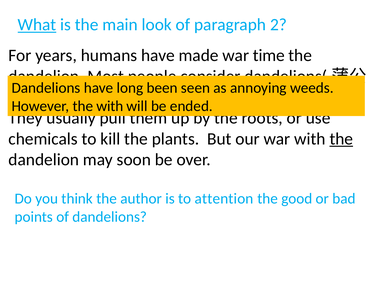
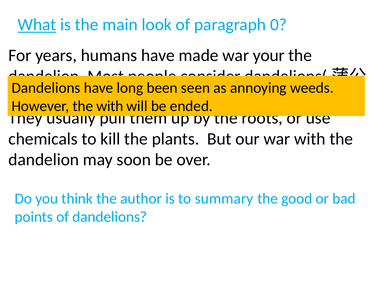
2: 2 -> 0 (278, 25)
time: time -> your (269, 55)
the underline: present -> none (341, 139)
attention: attention -> summary (224, 199)
